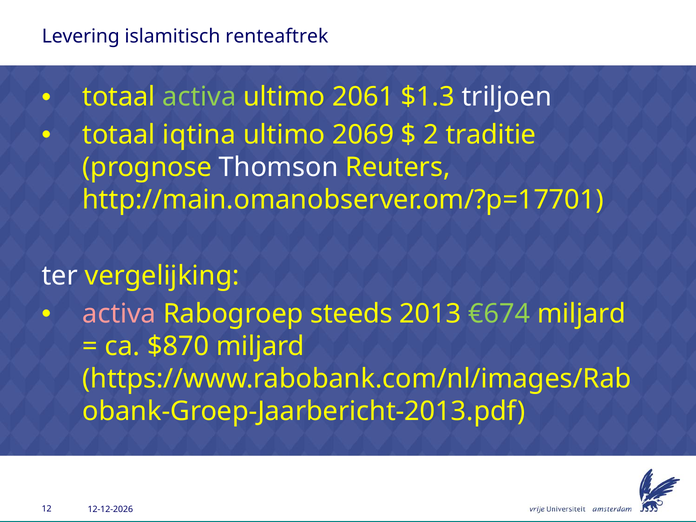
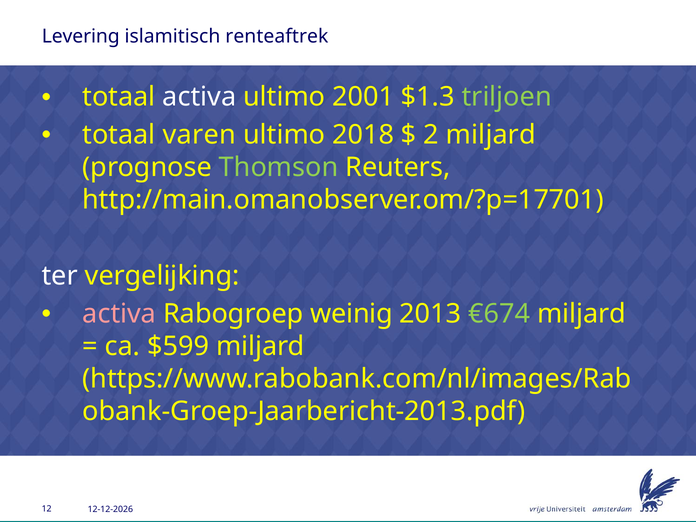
activa colour: light green -> white (199, 97)
2061: 2061 -> 2001 (363, 97)
triljoen colour: white -> light green (507, 97)
iqtina: iqtina -> varen (199, 135)
2069: 2069 -> 2018 (363, 135)
2 traditie: traditie -> miljard (491, 135)
Thomson colour: white -> light green (279, 167)
steeds: steeds -> weinig (352, 314)
$870: $870 -> $599 (178, 346)
